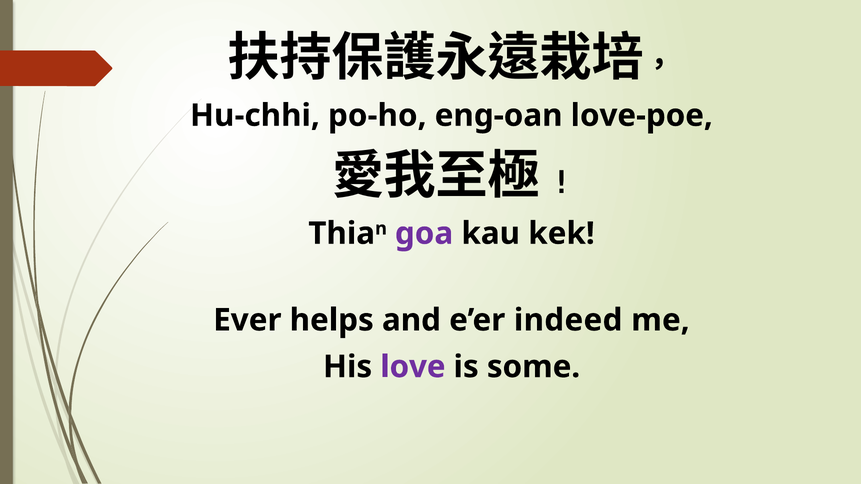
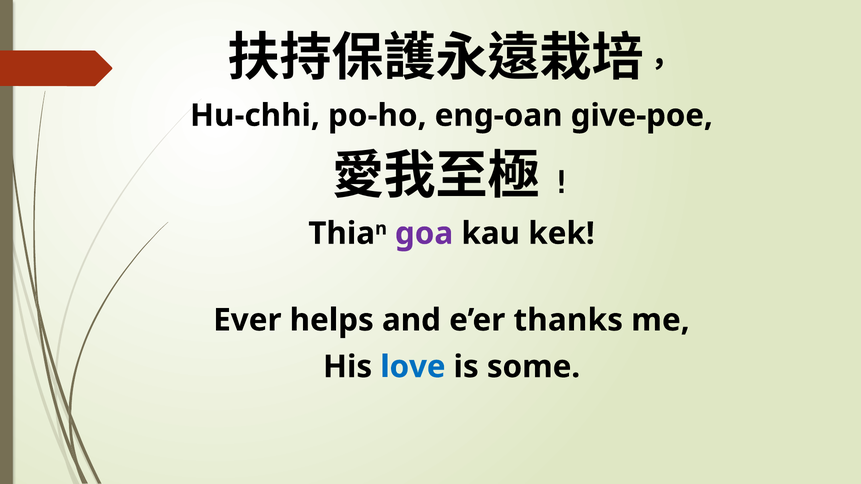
love-poe: love-poe -> give-poe (642, 116)
indeed: indeed -> thanks (568, 320)
love colour: purple -> blue (413, 367)
